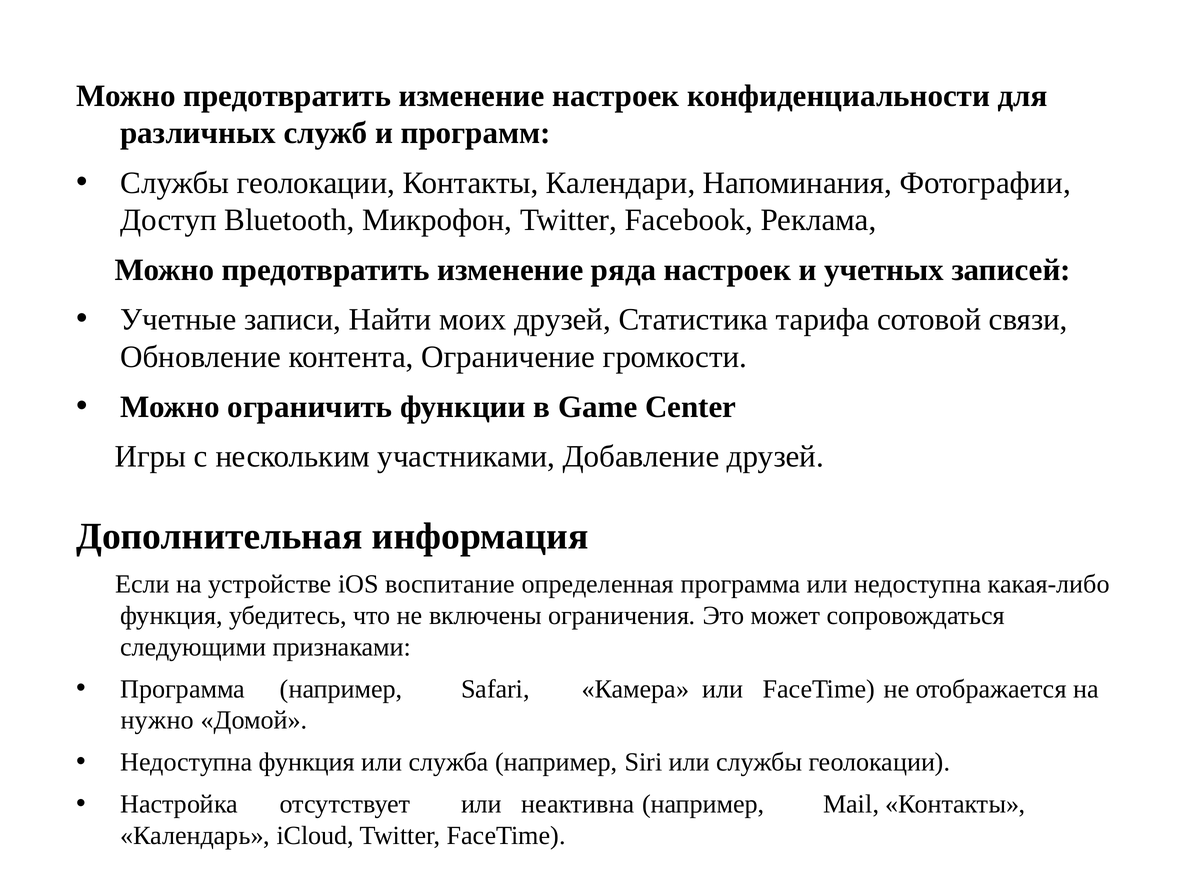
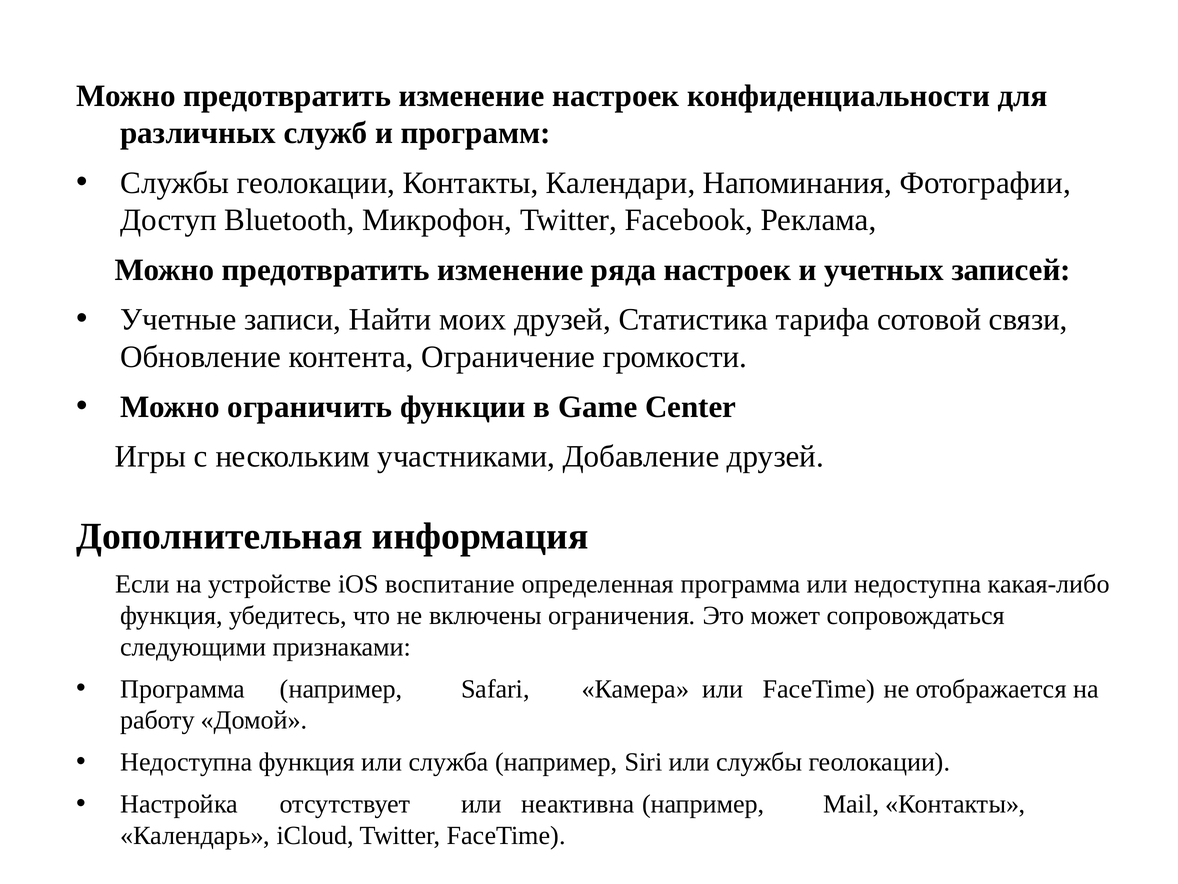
нужно: нужно -> работу (157, 720)
